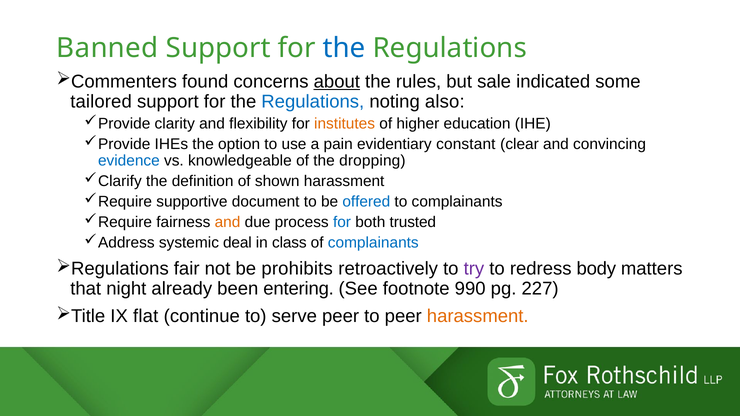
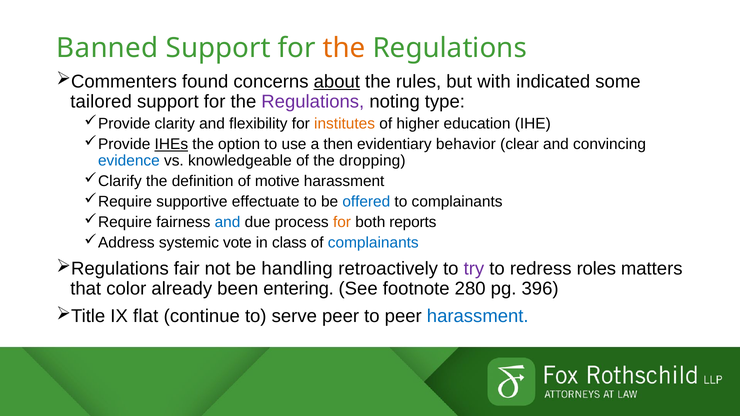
the colour: blue -> orange (344, 48)
sale: sale -> with (494, 82)
Regulations colour: blue -> purple (313, 102)
also: also -> type (445, 102)
IHEs underline: none -> present (171, 144)
pain: pain -> then (338, 144)
constant: constant -> behavior (466, 144)
shown: shown -> motive (277, 181)
document: document -> effectuate (266, 202)
and colour: orange -> blue (228, 222)
for colour: blue -> orange (342, 222)
trusted: trusted -> reports (413, 222)
deal: deal -> vote (237, 243)
prohibits: prohibits -> handling (297, 269)
body: body -> roles (596, 269)
night: night -> color (126, 289)
990: 990 -> 280 (470, 289)
227: 227 -> 396 (540, 289)
harassment colour: orange -> blue (478, 317)
